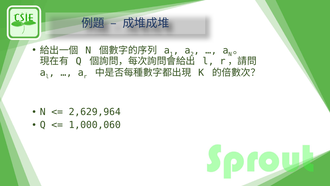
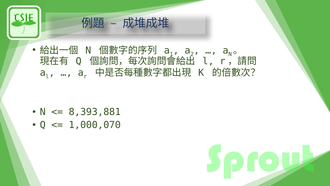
2,629,964: 2,629,964 -> 8,393,881 (95, 112)
1,000,060: 1,000,060 -> 1,000,070 (95, 125)
